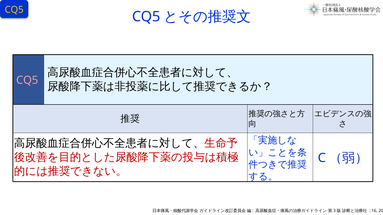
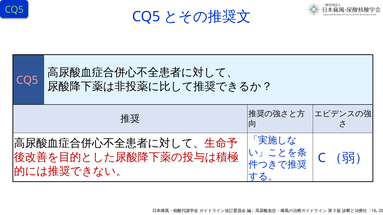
CQ5 colour: yellow -> light green (14, 10)
